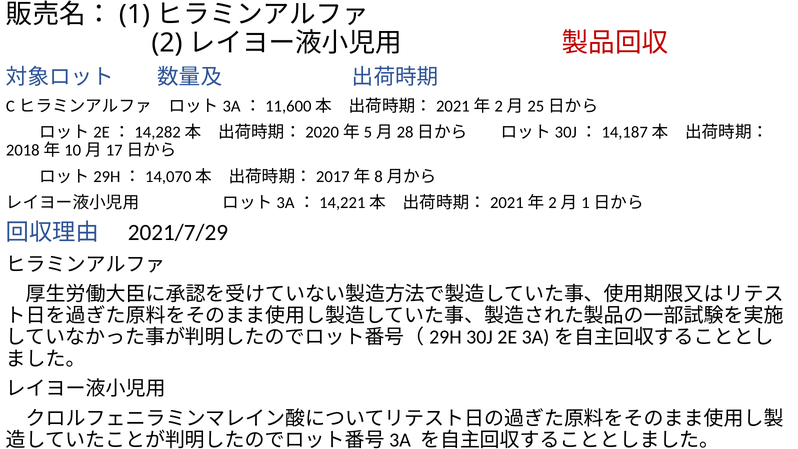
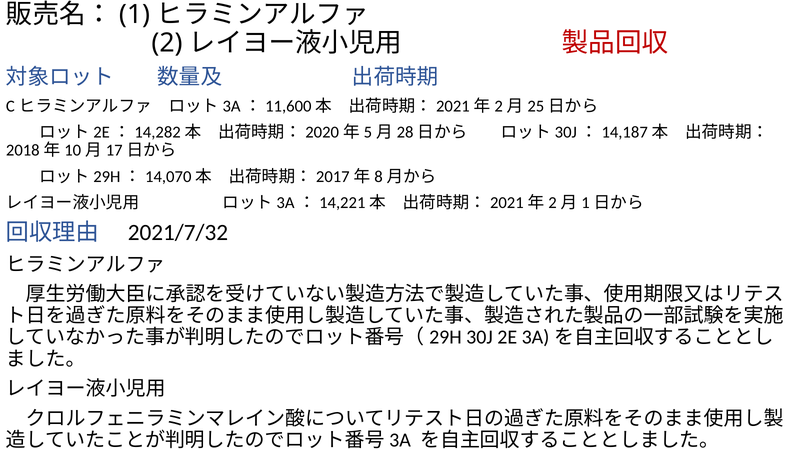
2021/7/29: 2021/7/29 -> 2021/7/32 (178, 233)
